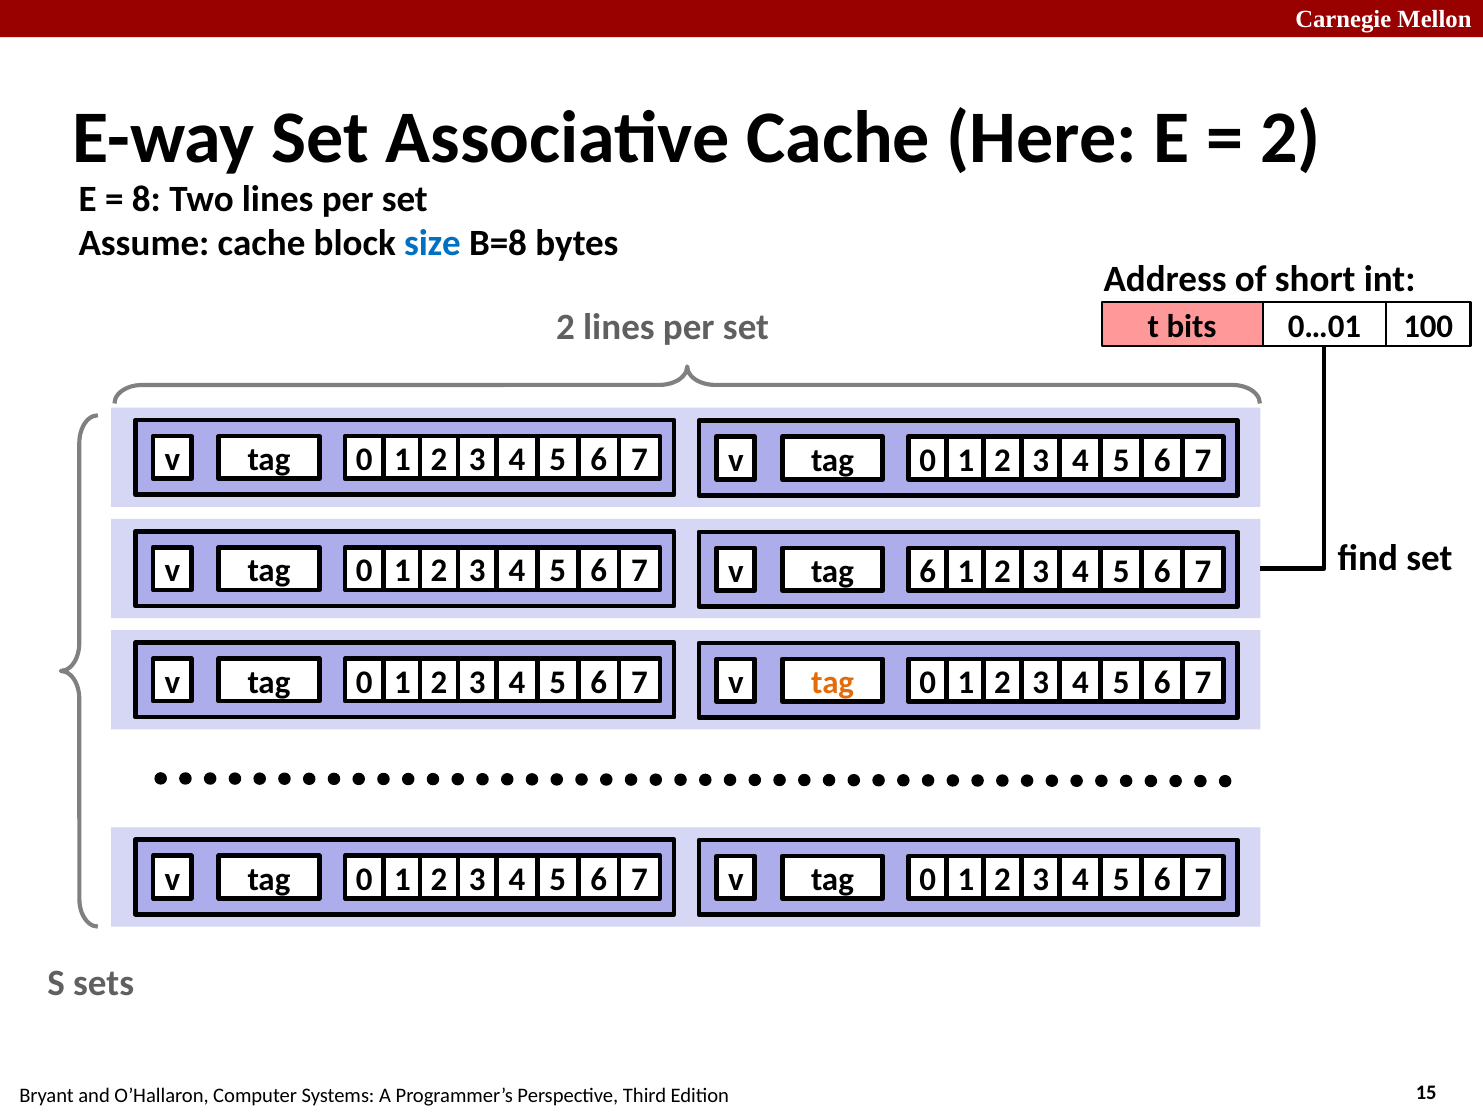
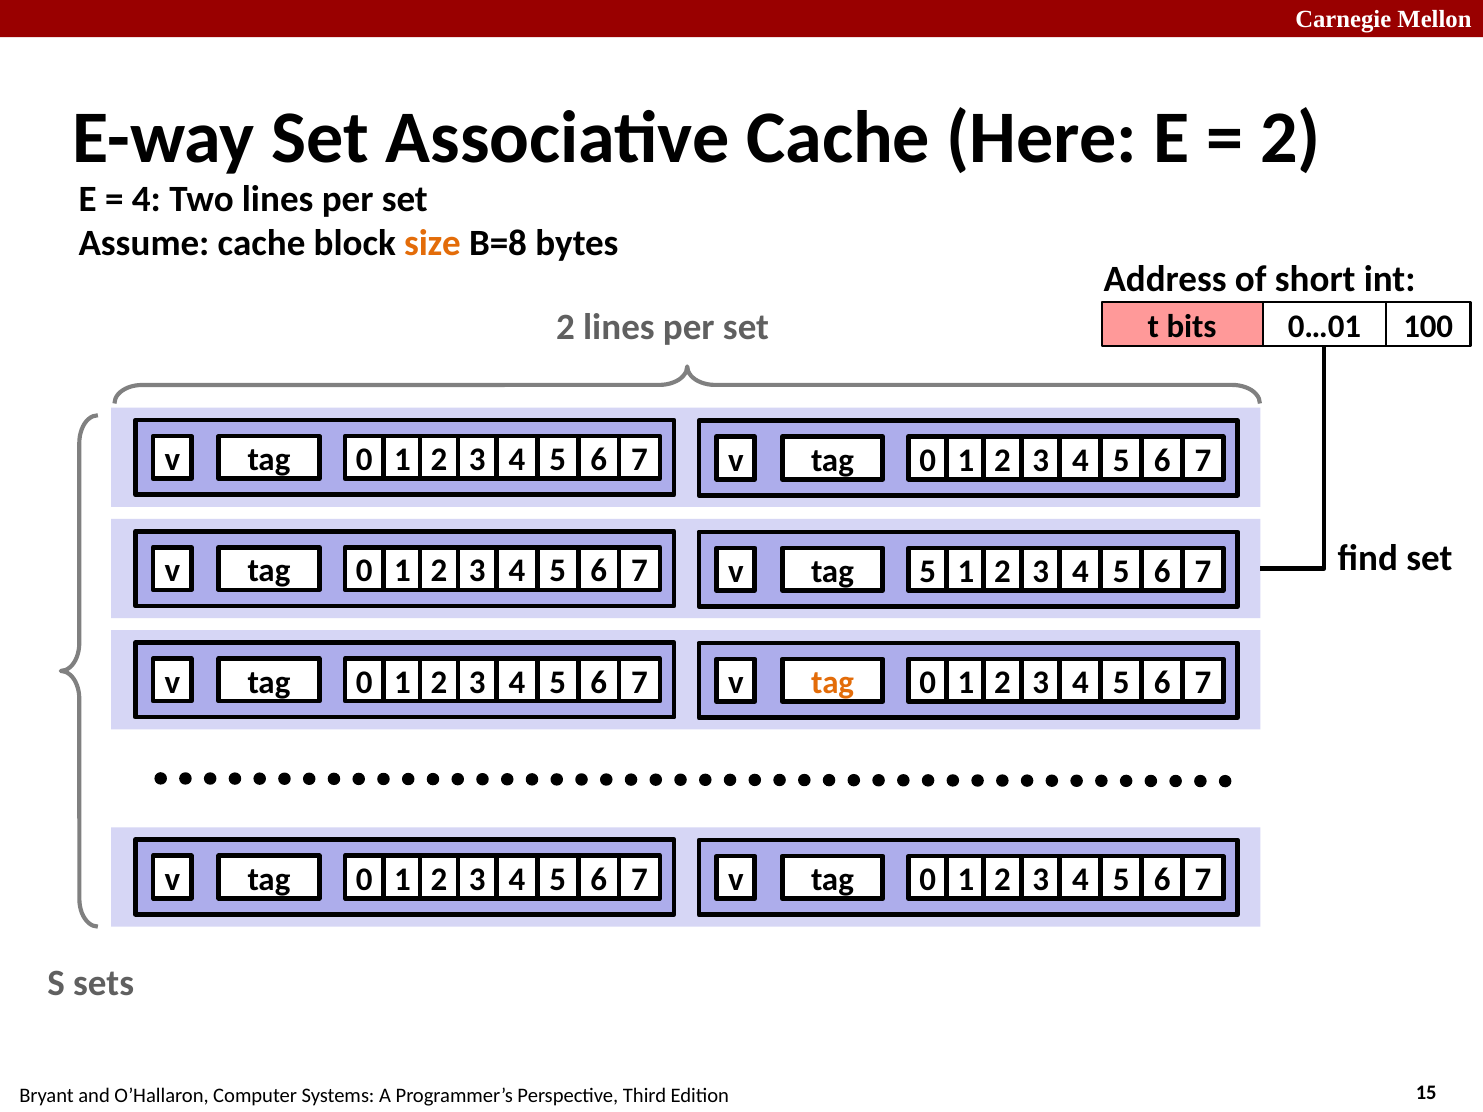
8: 8 -> 4 (146, 199)
size colour: blue -> orange (433, 244)
4 6: 6 -> 5 (928, 572)
